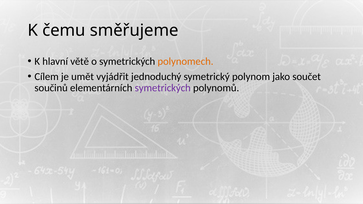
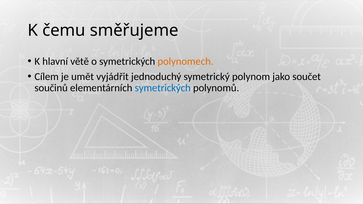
symetrických colour: purple -> blue (163, 88)
